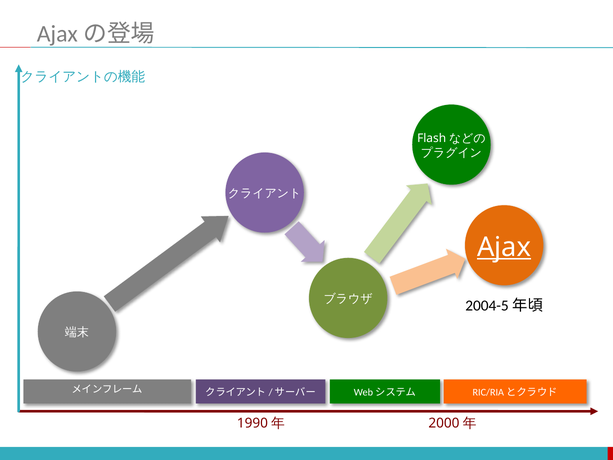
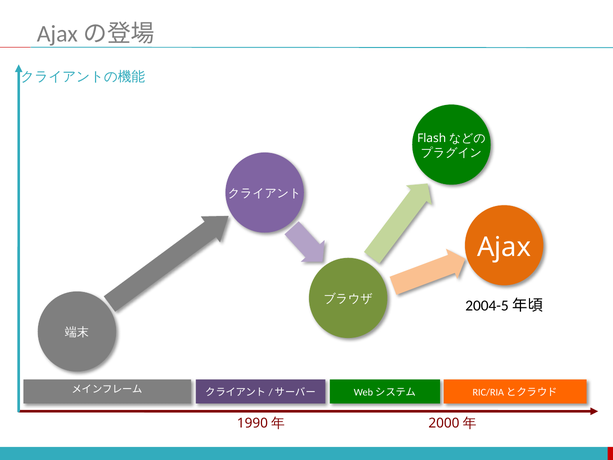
Ajax underline: present -> none (504, 247)
